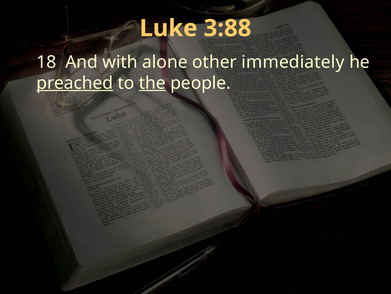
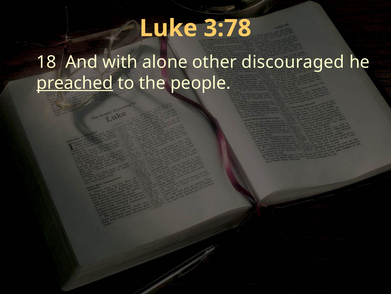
3:88: 3:88 -> 3:78 (228, 28)
immediately: immediately -> discouraged (293, 62)
the underline: present -> none (152, 83)
